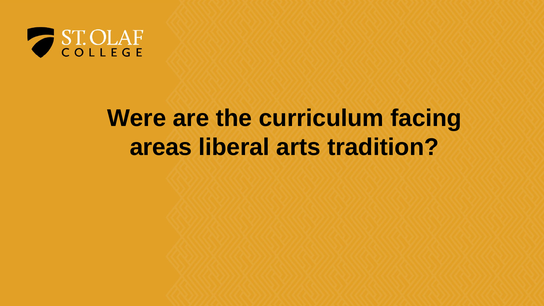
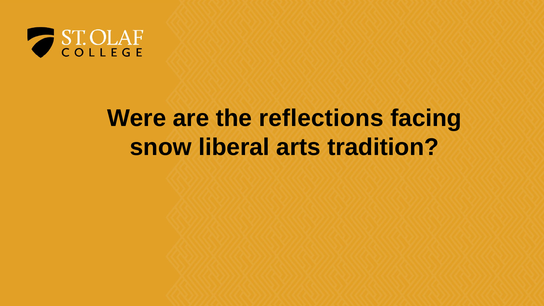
curriculum: curriculum -> reflections (321, 118)
areas: areas -> snow (161, 147)
